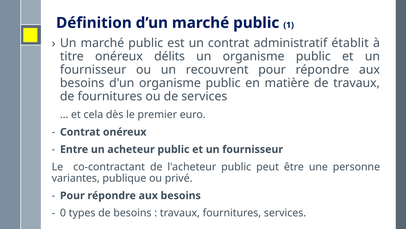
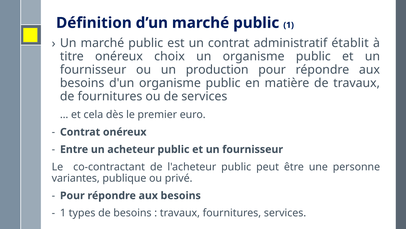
délits: délits -> choix (170, 56)
recouvrent: recouvrent -> production (217, 70)
0: 0 -> 1 (63, 213)
